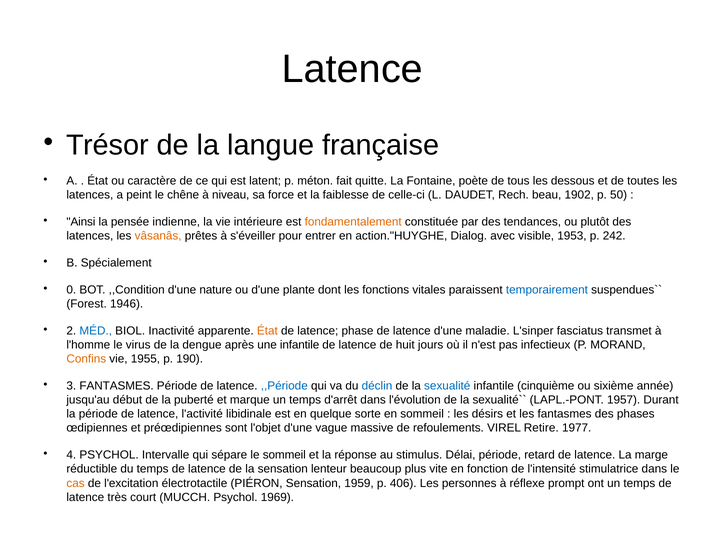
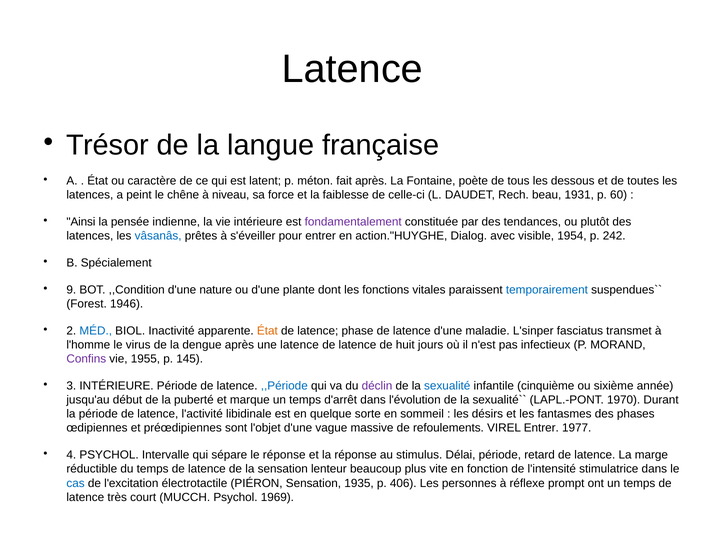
fait quitte: quitte -> après (371, 181)
1902: 1902 -> 1931 (579, 195)
50: 50 -> 60 (619, 195)
fondamentalement colour: orange -> purple (353, 222)
vâsanâs colour: orange -> blue (158, 236)
1953: 1953 -> 1954 (572, 236)
0: 0 -> 9 (71, 290)
une infantile: infantile -> latence (300, 345)
Confins colour: orange -> purple (86, 359)
190: 190 -> 145 (190, 359)
3 FANTASMES: FANTASMES -> INTÉRIEURE (117, 386)
déclin colour: blue -> purple (377, 386)
1957: 1957 -> 1970 (624, 400)
VIREL Retire: Retire -> Entrer (541, 428)
le sommeil: sommeil -> réponse (284, 455)
cas colour: orange -> blue (76, 483)
1959: 1959 -> 1935 (359, 483)
